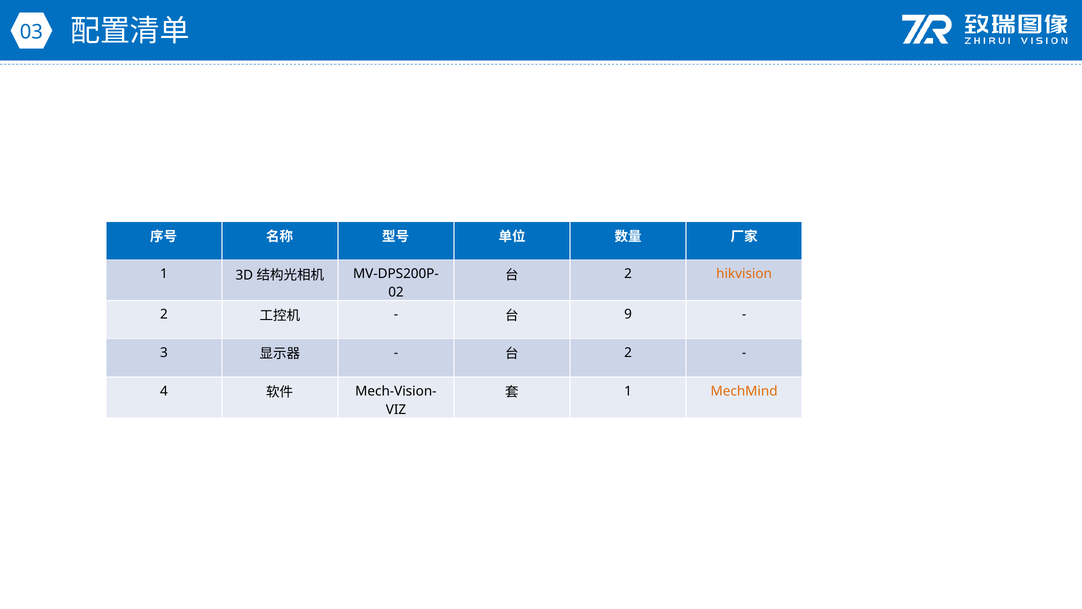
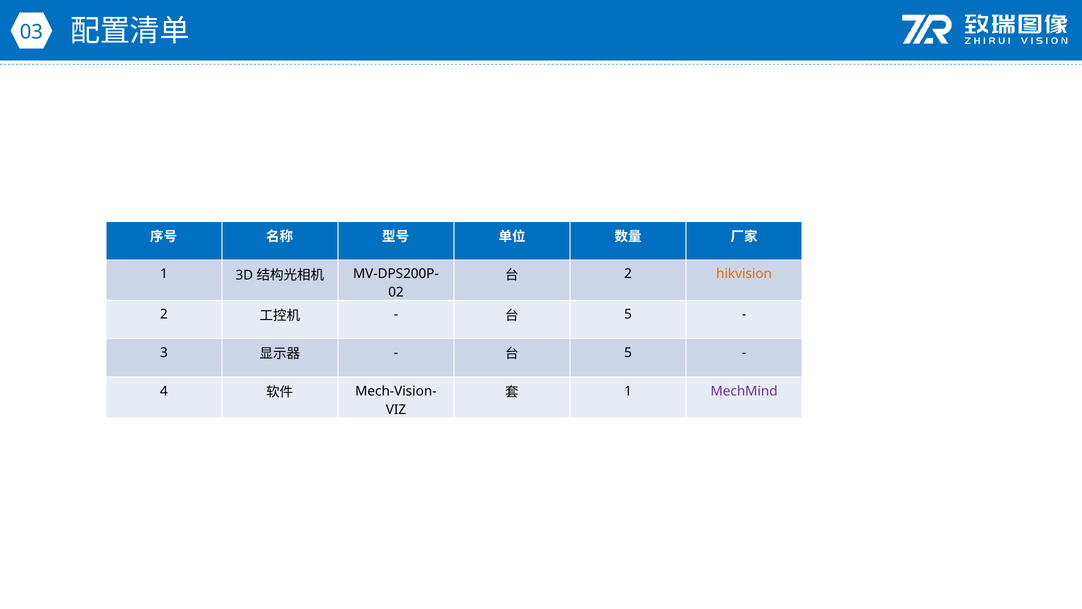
9: 9 -> 5 (628, 314)
2: 2 -> 5 (628, 353)
MechMind colour: orange -> purple (744, 391)
